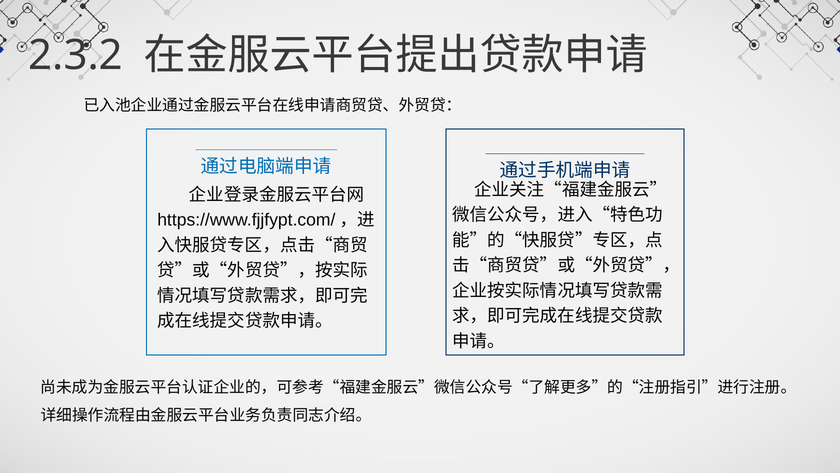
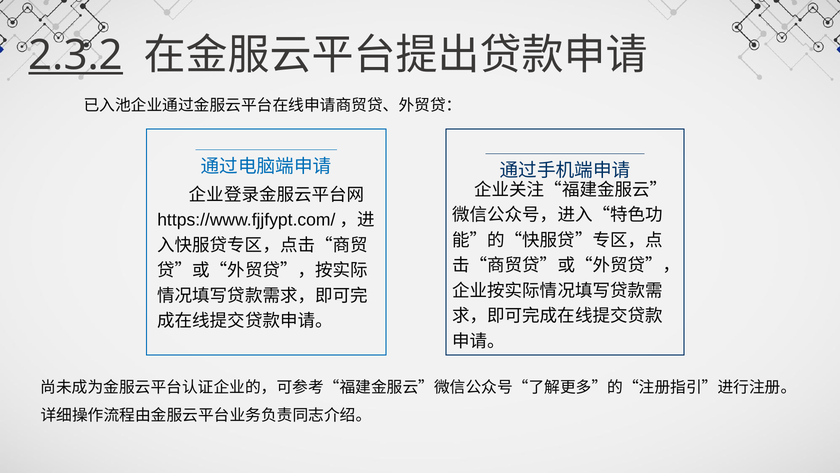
2.3.2 underline: none -> present (76, 55)
